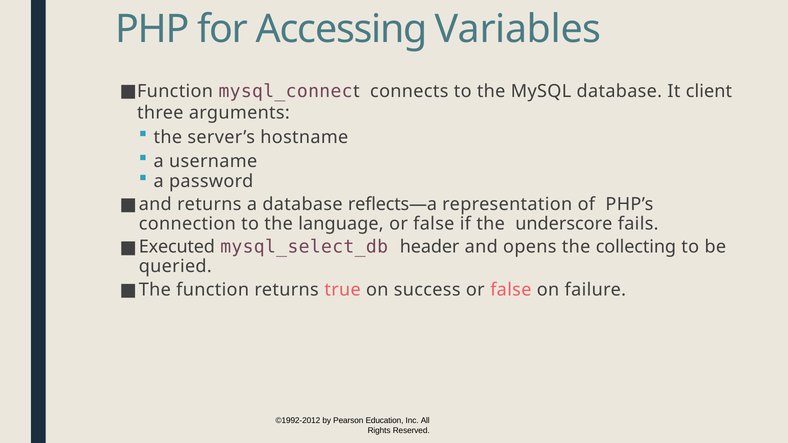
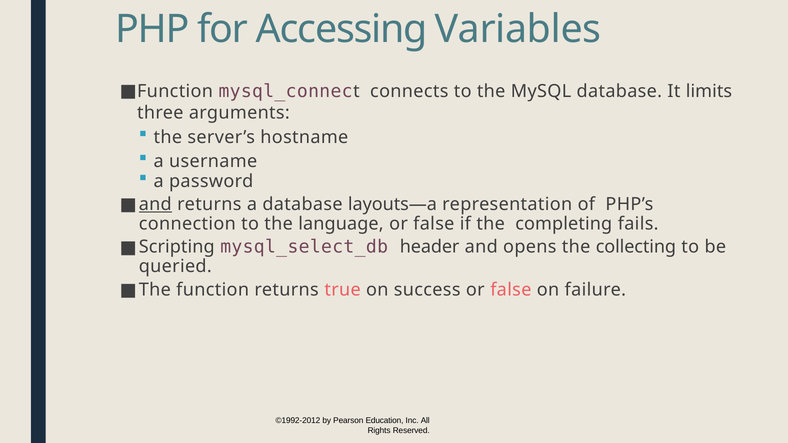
client: client -> limits (709, 91)
and underline: none -> present (155, 204)
reflects—a: reflects—a -> layouts—a (392, 204)
underscore: underscore -> completing (564, 224)
Executed: Executed -> Scripting (177, 247)
